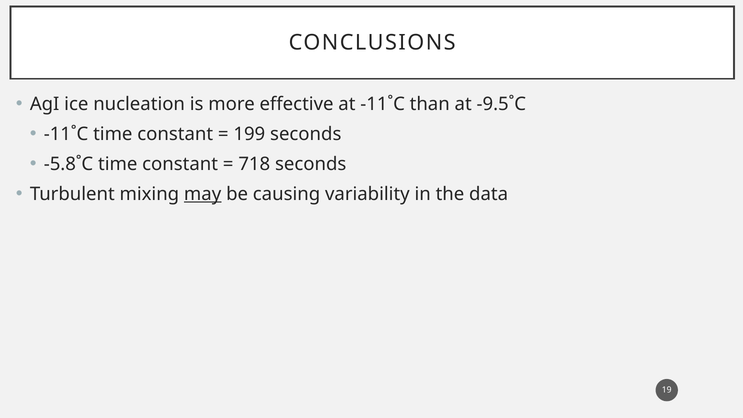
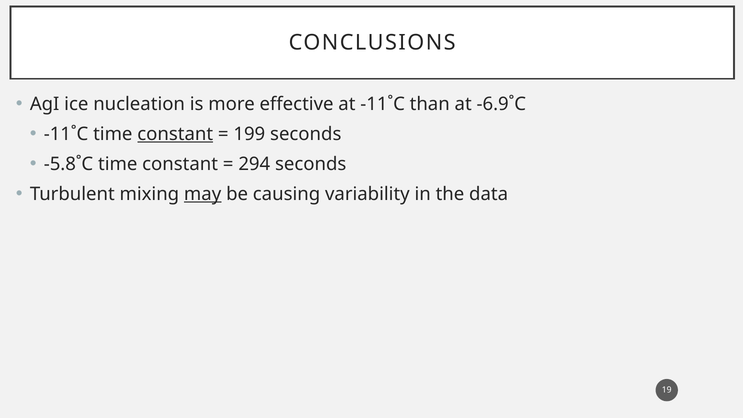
-9.5˚C: -9.5˚C -> -6.9˚C (501, 104)
constant underline: none -> present (175, 134)
718: 718 -> 294 (254, 164)
